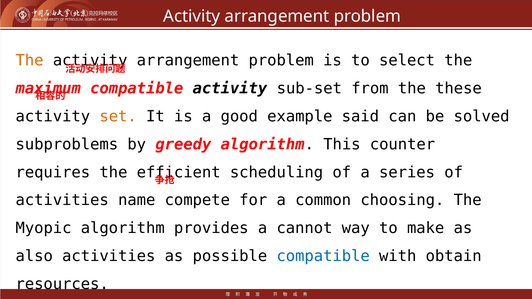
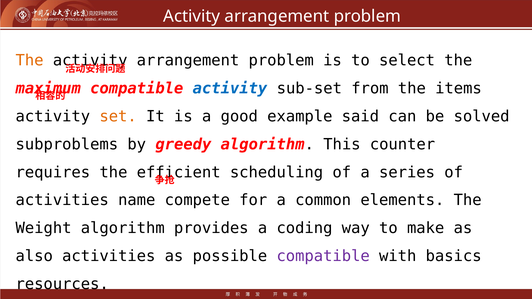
activity colour: black -> blue (230, 89)
these: these -> items (458, 89)
choosing: choosing -> elements (402, 200)
Myopic: Myopic -> Weight (44, 228)
cannot: cannot -> coding (304, 228)
compatible colour: blue -> purple (323, 256)
obtain: obtain -> basics (454, 256)
